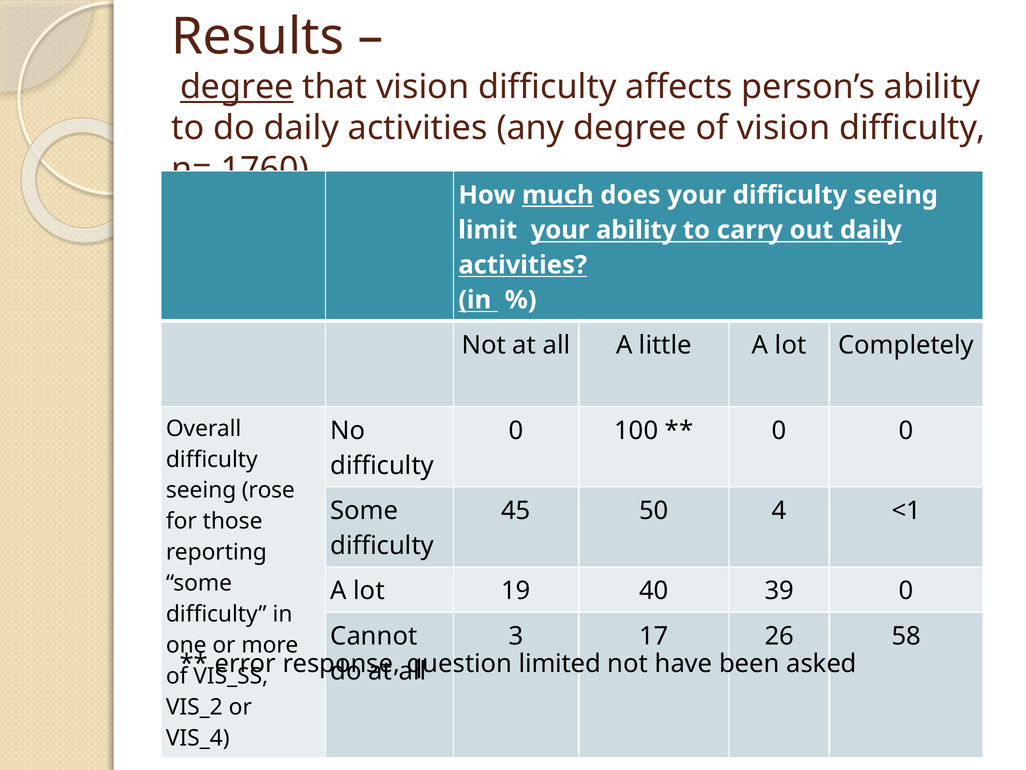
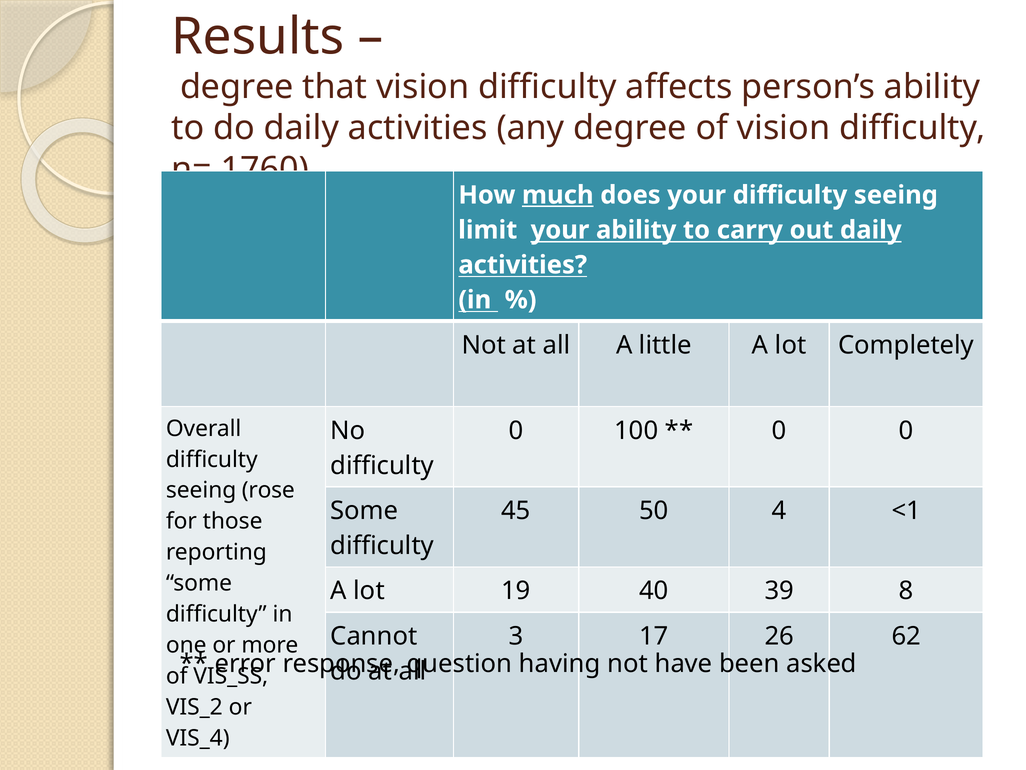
degree underline: present -> none (237, 87)
39 0: 0 -> 8 (906, 591)
58: 58 -> 62 (906, 636)
limited: limited -> having (560, 663)
